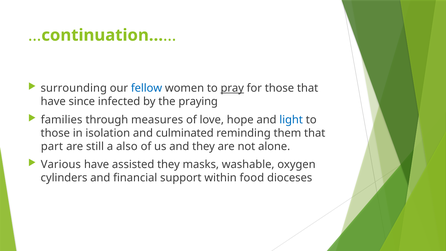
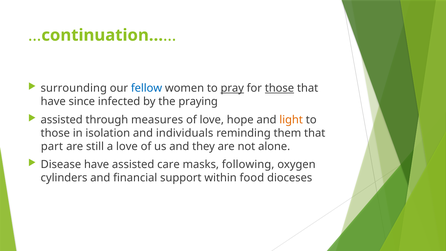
those underline: none -> present (279, 88)
families: families -> assisted (62, 120)
light colour: blue -> orange (291, 120)
culminated: culminated -> individuals (185, 133)
a also: also -> love (127, 146)
Various: Various -> Disease (61, 164)
assisted they: they -> care (168, 164)
washable: washable -> following (248, 164)
